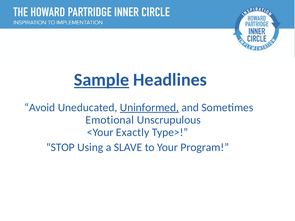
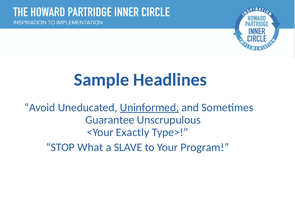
Sample underline: present -> none (102, 80)
Emotional: Emotional -> Guarantee (110, 120)
Using: Using -> What (90, 147)
